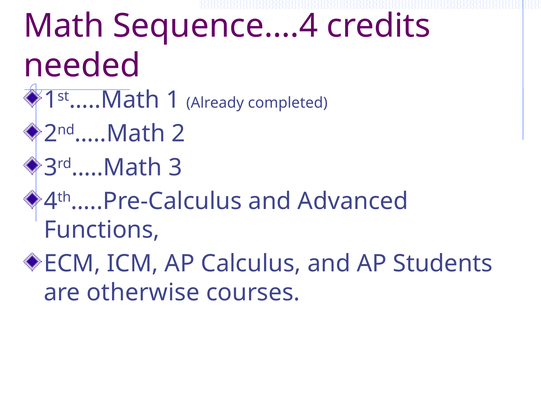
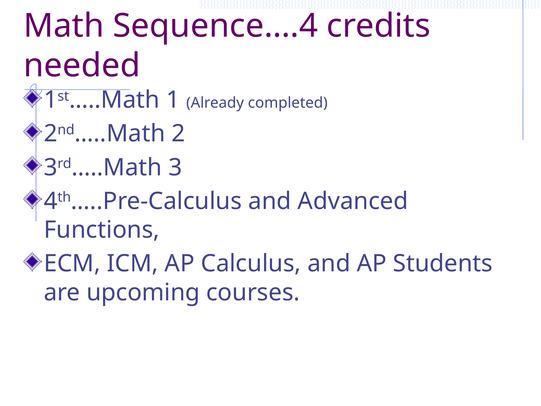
otherwise: otherwise -> upcoming (143, 292)
